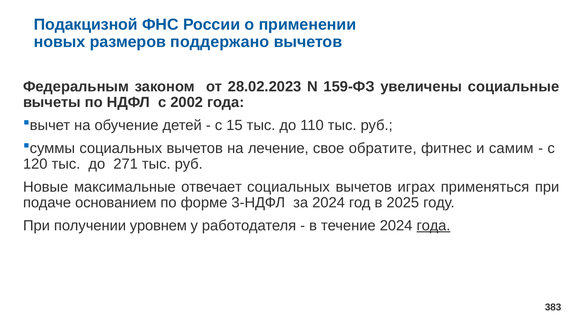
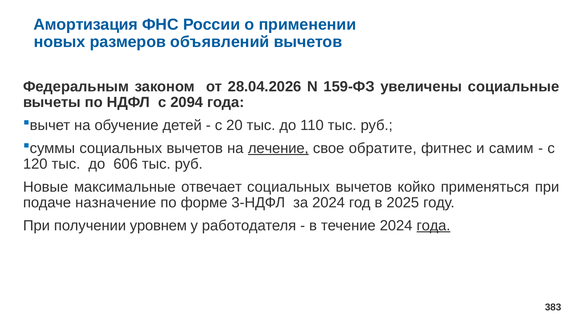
Подакцизной: Подакцизной -> Амортизация (86, 25)
поддержано: поддержано -> объявлений (220, 42)
28.02.2023: 28.02.2023 -> 28.04.2026 (265, 86)
2002: 2002 -> 2094 (187, 102)
15: 15 -> 20 (234, 125)
лечение underline: none -> present (278, 148)
271: 271 -> 606 (126, 164)
играх: играх -> койко (416, 187)
основанием: основанием -> назначение (116, 203)
